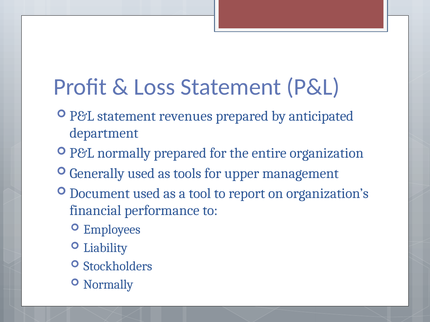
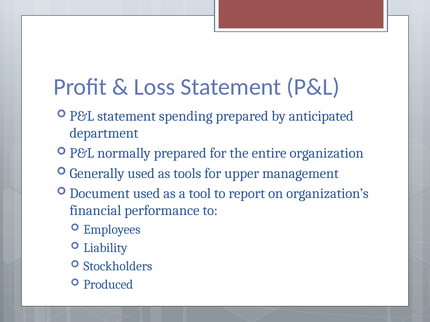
revenues: revenues -> spending (186, 116)
Normally: Normally -> Produced (108, 285)
